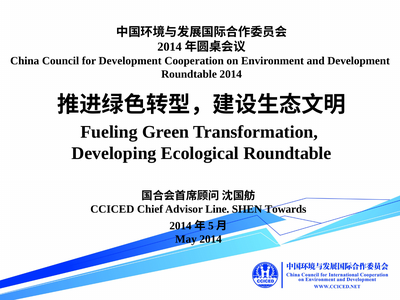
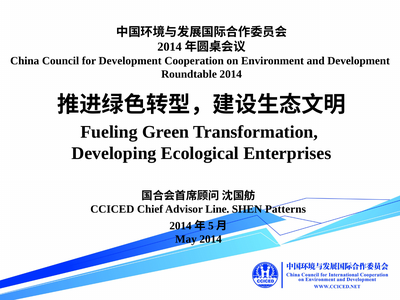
Ecological Roundtable: Roundtable -> Enterprises (287, 153)
Towards: Towards -> Patterns (286, 209)
